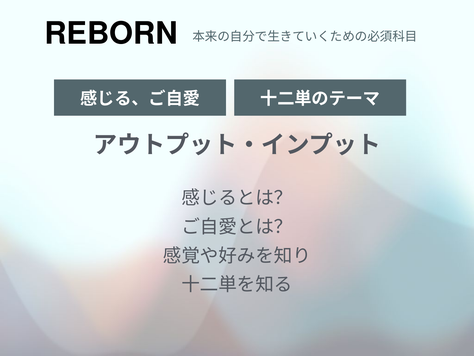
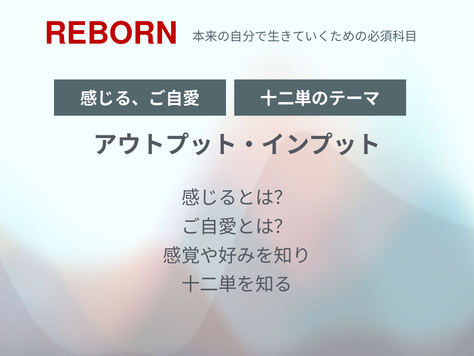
REBORN colour: black -> red (111, 34)
